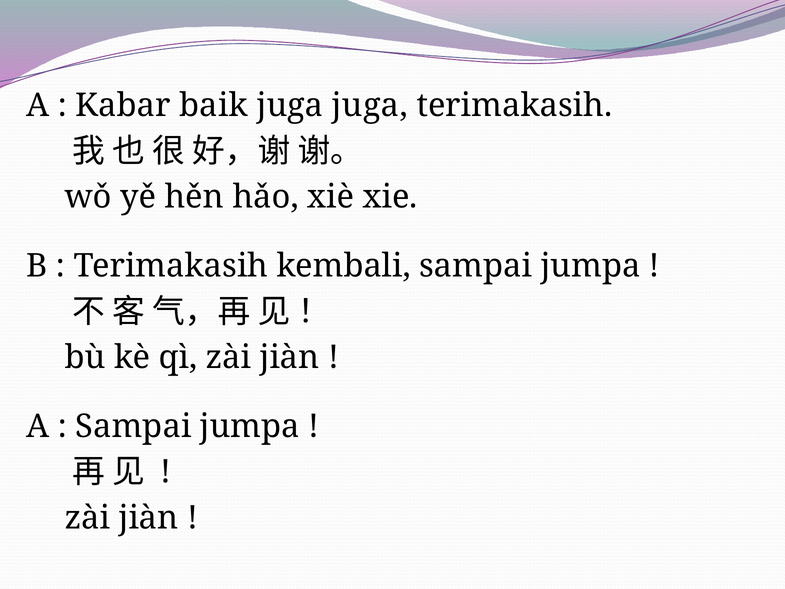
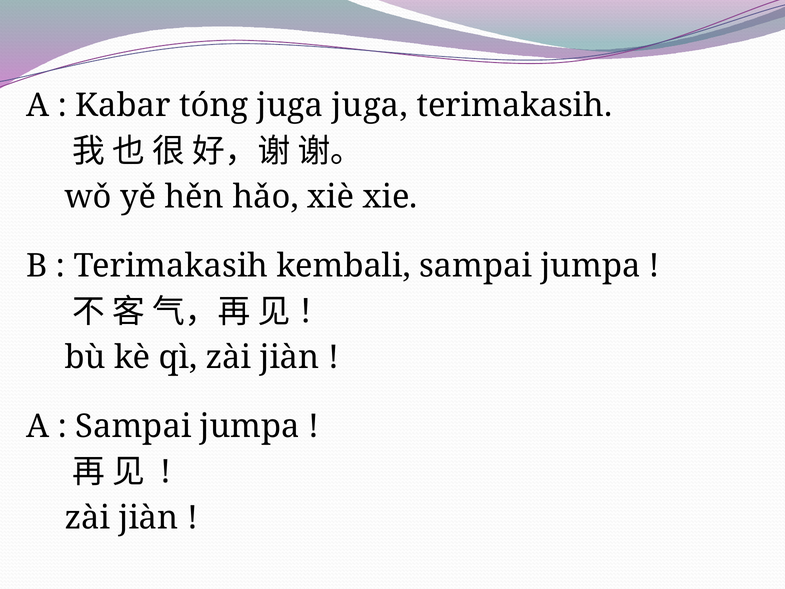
baik: baik -> tóng (214, 106)
